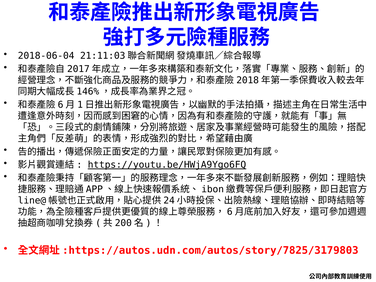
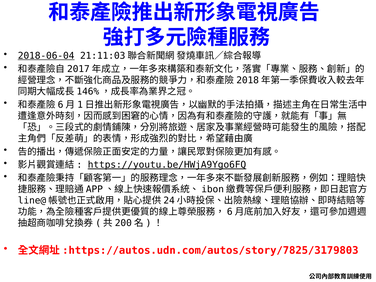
2018-06-04 underline: none -> present (46, 56)
